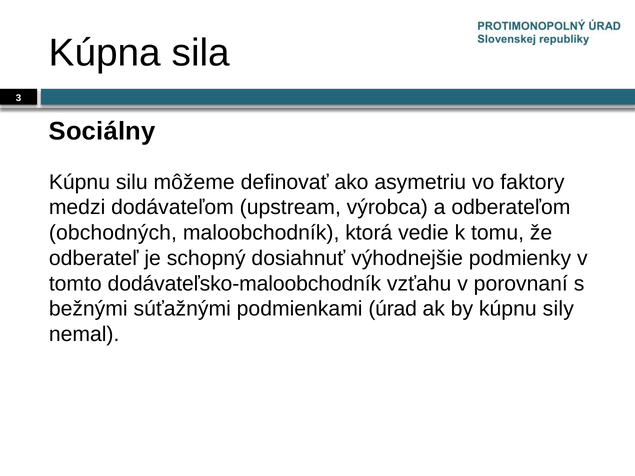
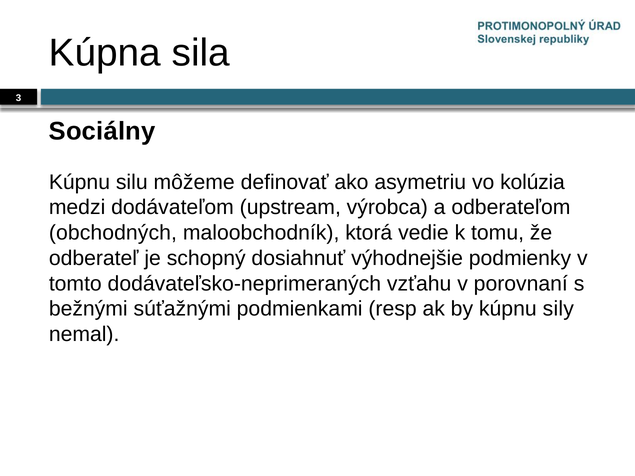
faktory: faktory -> kolúzia (533, 182)
dodávateľsko-maloobchodník: dodávateľsko-maloobchodník -> dodávateľsko-neprimeraných (244, 284)
úrad: úrad -> resp (393, 309)
